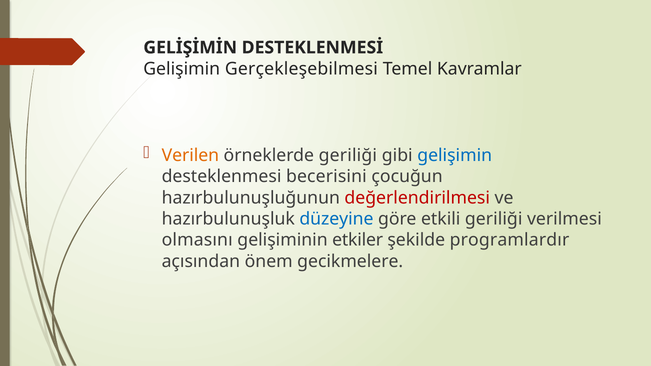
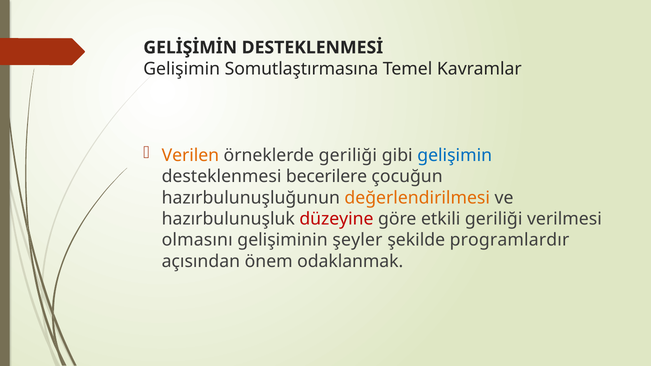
Gerçekleşebilmesi: Gerçekleşebilmesi -> Somutlaştırmasına (302, 69)
becerisini: becerisini -> becerilere (327, 177)
değerlendirilmesi colour: red -> orange (417, 198)
düzeyine colour: blue -> red (336, 219)
etkiler: etkiler -> şeyler (357, 240)
gecikmelere: gecikmelere -> odaklanmak (350, 261)
